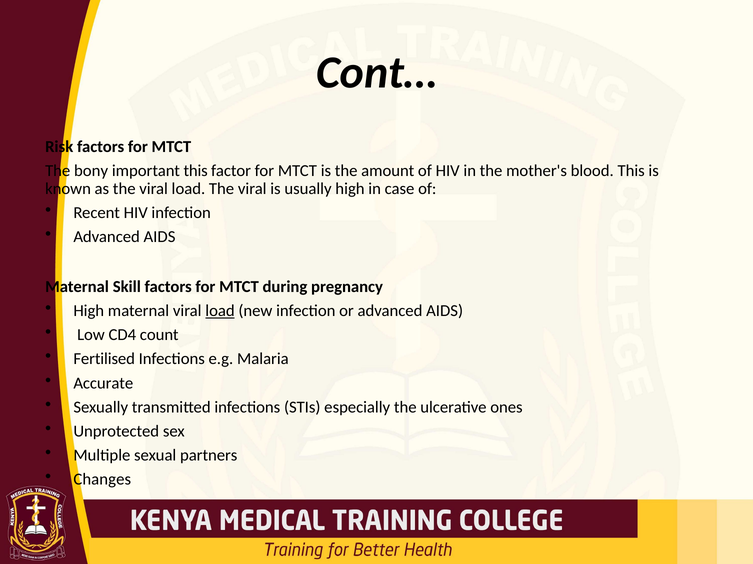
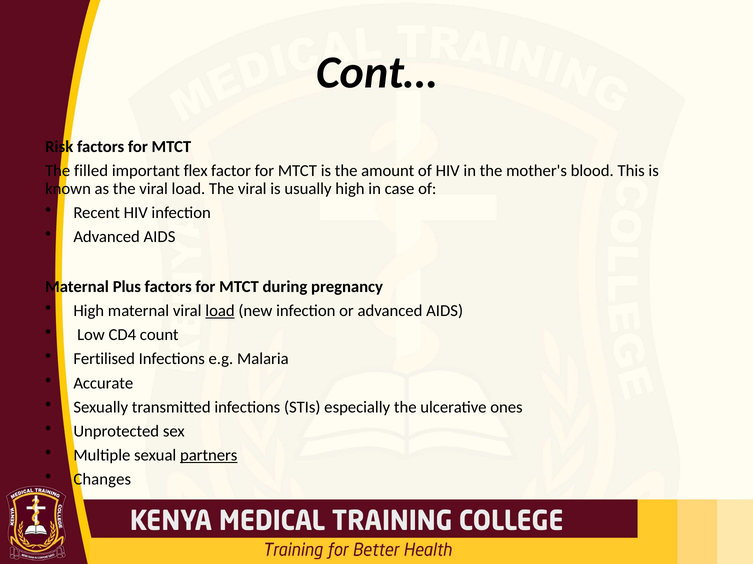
bony: bony -> filled (91, 171)
important this: this -> flex (196, 171)
Skill: Skill -> Plus (127, 287)
partners underline: none -> present (209, 456)
